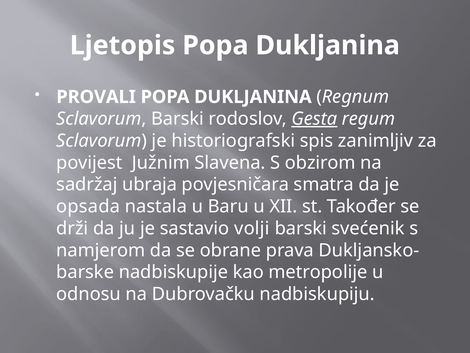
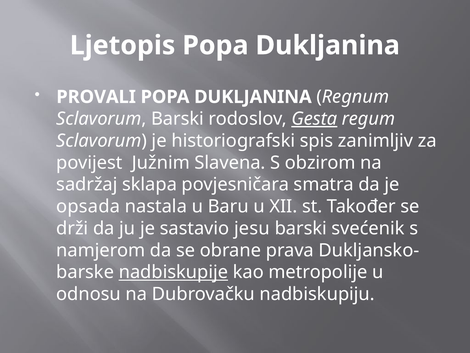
ubraja: ubraja -> sklapa (150, 184)
volji: volji -> jesu (252, 228)
nadbiskupije underline: none -> present (173, 272)
